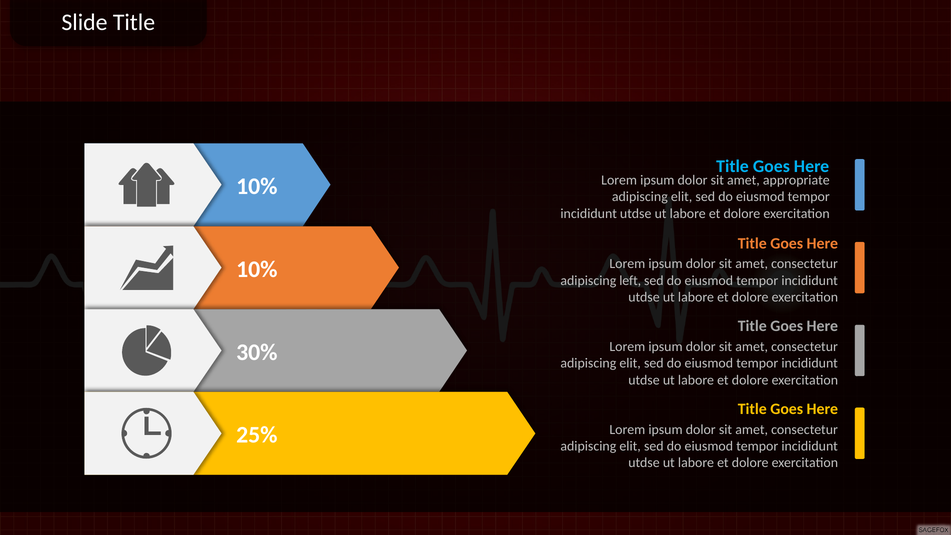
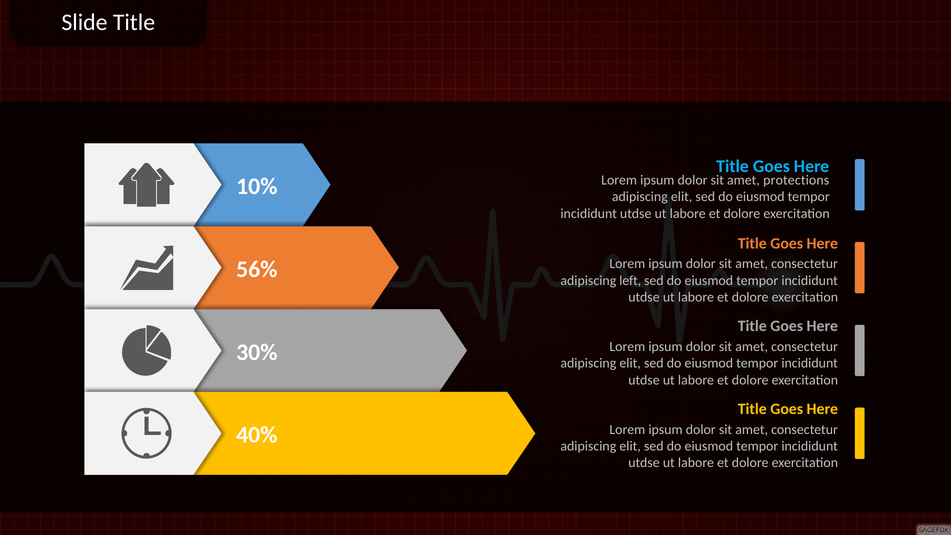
appropriate: appropriate -> protections (796, 180)
10%: 10% -> 56% (257, 269)
25%: 25% -> 40% (257, 435)
